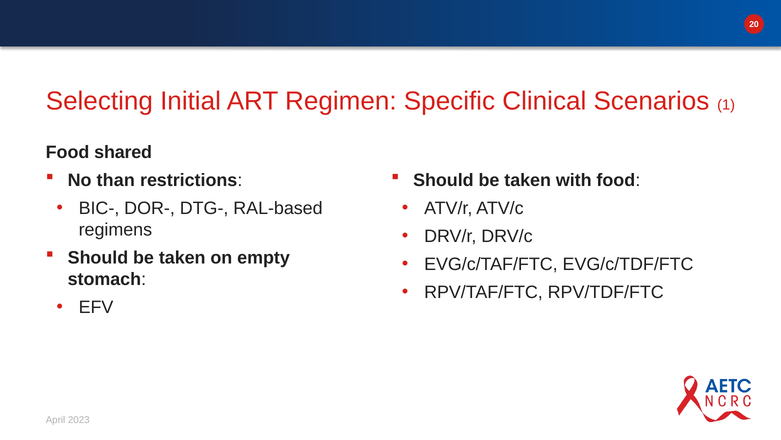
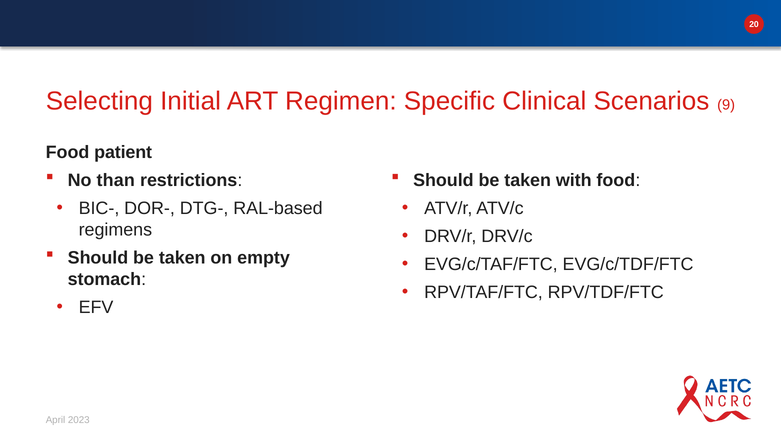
1: 1 -> 9 (726, 105)
shared: shared -> patient (123, 152)
